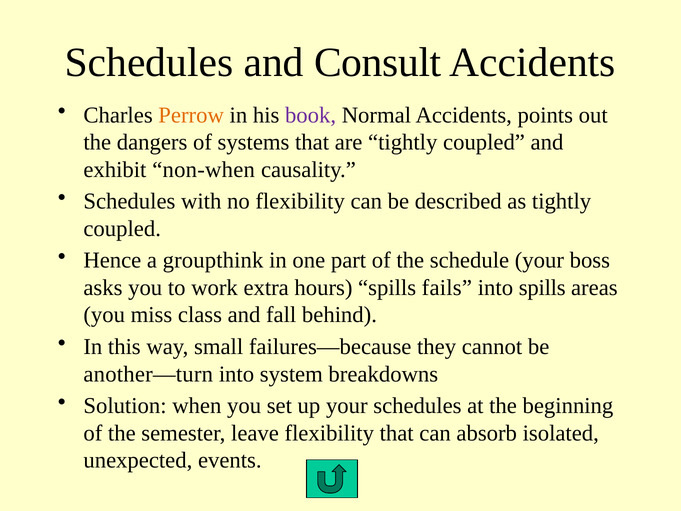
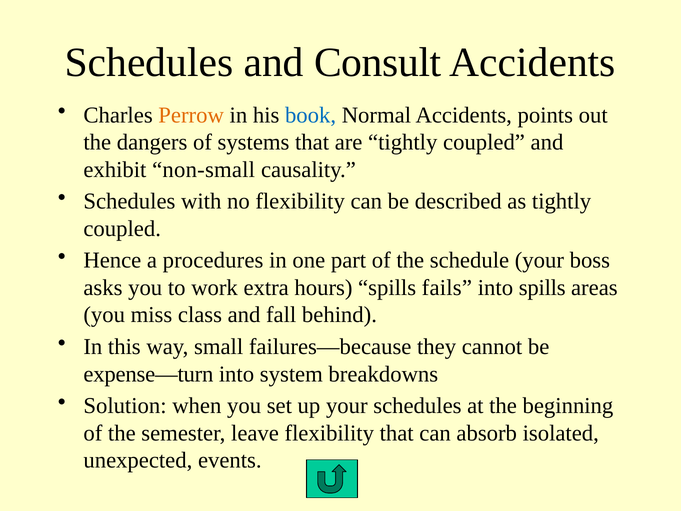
book colour: purple -> blue (311, 115)
non-when: non-when -> non-small (204, 170)
groupthink: groupthink -> procedures (213, 260)
another—turn: another—turn -> expense—turn (148, 374)
